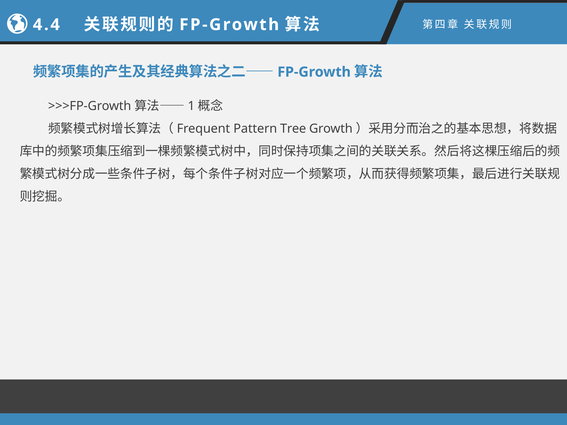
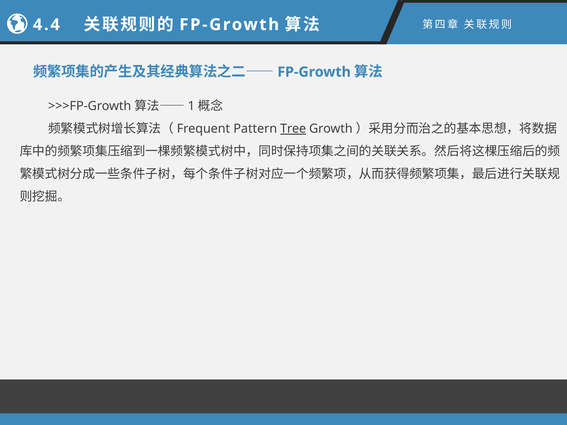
Tree underline: none -> present (293, 129)
